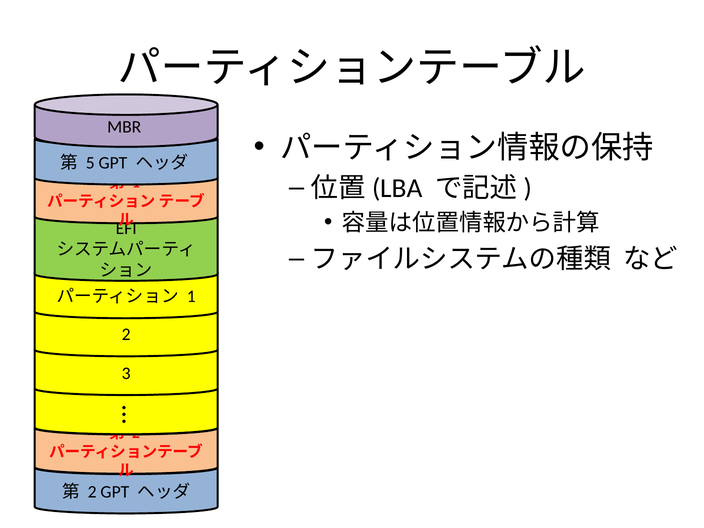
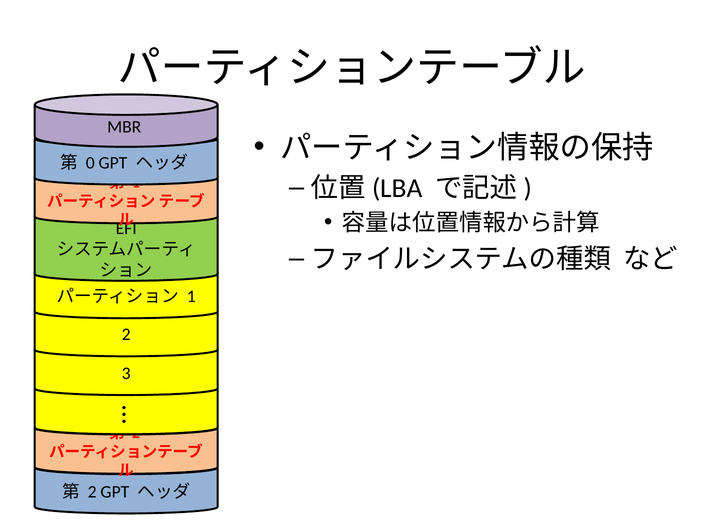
5: 5 -> 0 (90, 163)
